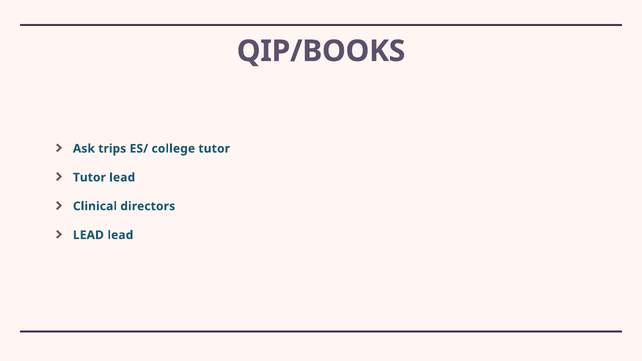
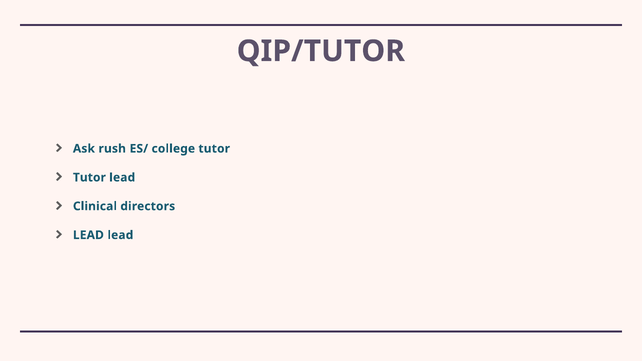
QIP/BOOKS: QIP/BOOKS -> QIP/TUTOR (321, 51)
trips: trips -> rush (112, 149)
